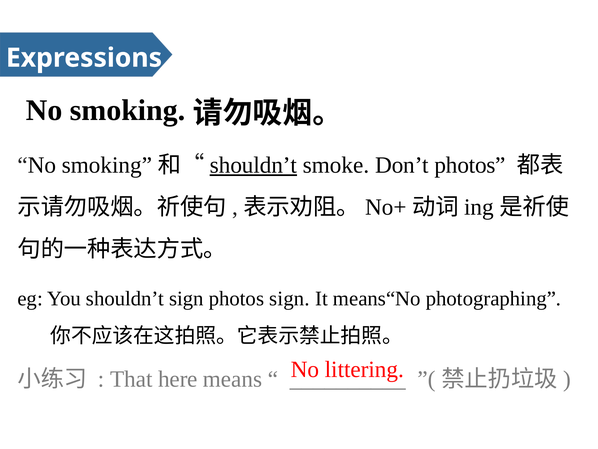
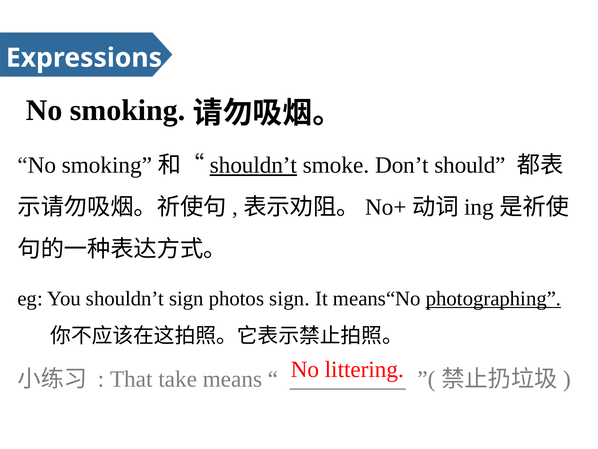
Don’t photos: photos -> should (470, 165)
photographing underline: none -> present (493, 298)
here: here -> take (178, 379)
